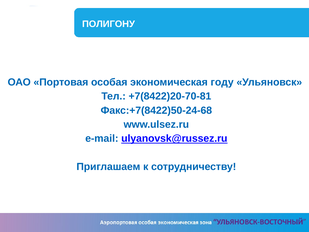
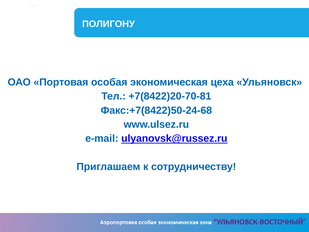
году: году -> цеха (222, 82)
